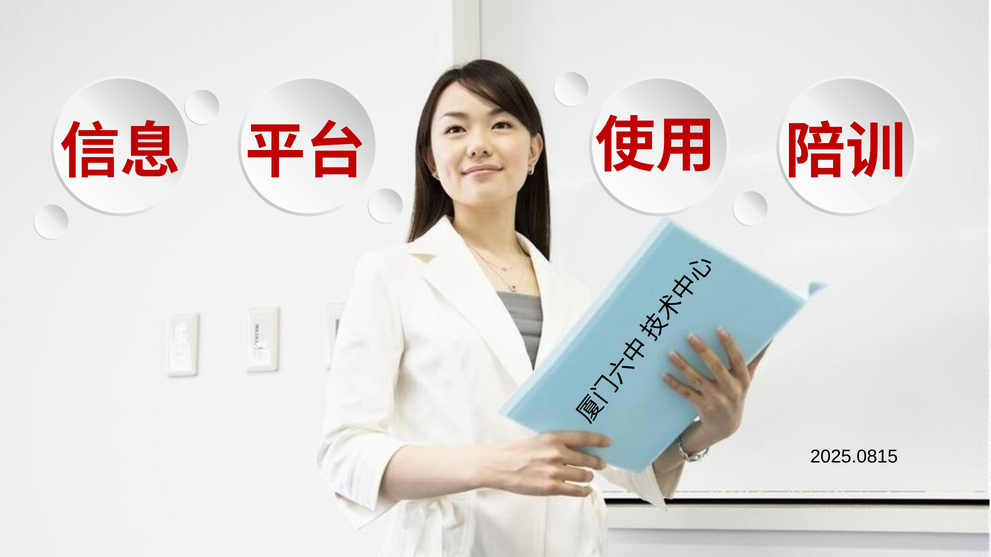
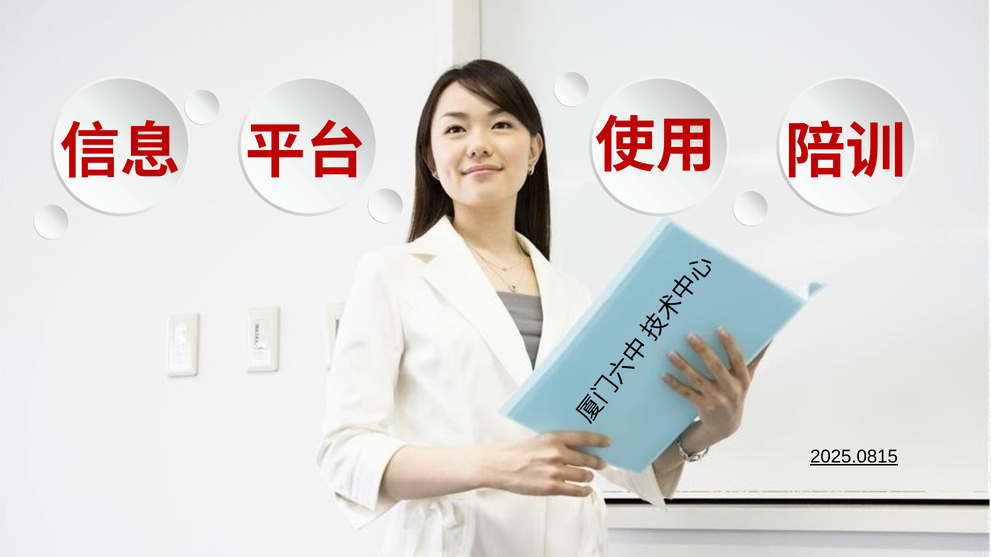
2025.0815 underline: none -> present (854, 457)
